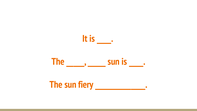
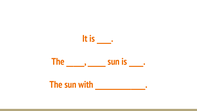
fiery: fiery -> with (86, 85)
